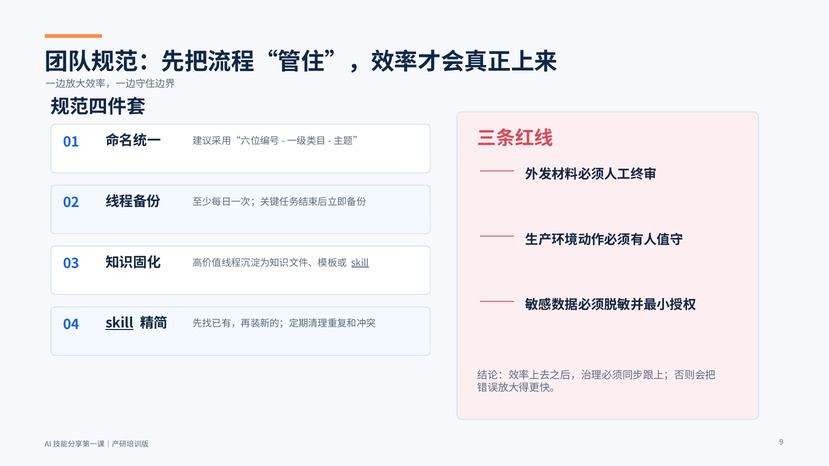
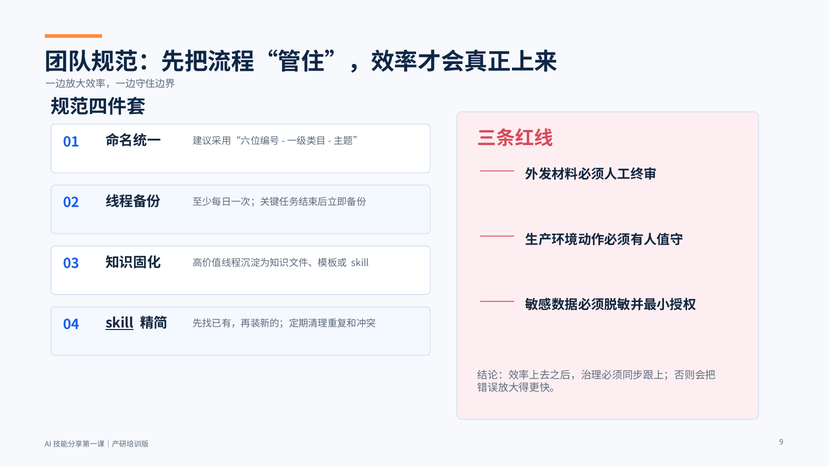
skill underline: present -> none (360, 263)
